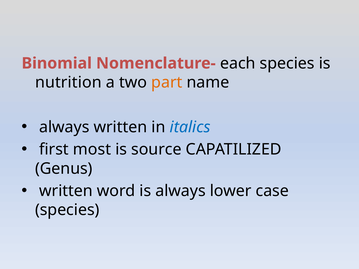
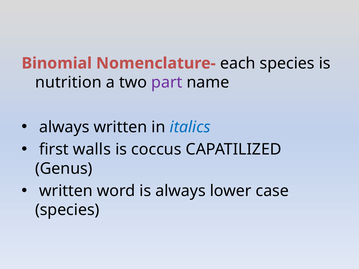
part colour: orange -> purple (167, 82)
most: most -> walls (92, 150)
source: source -> coccus (156, 150)
